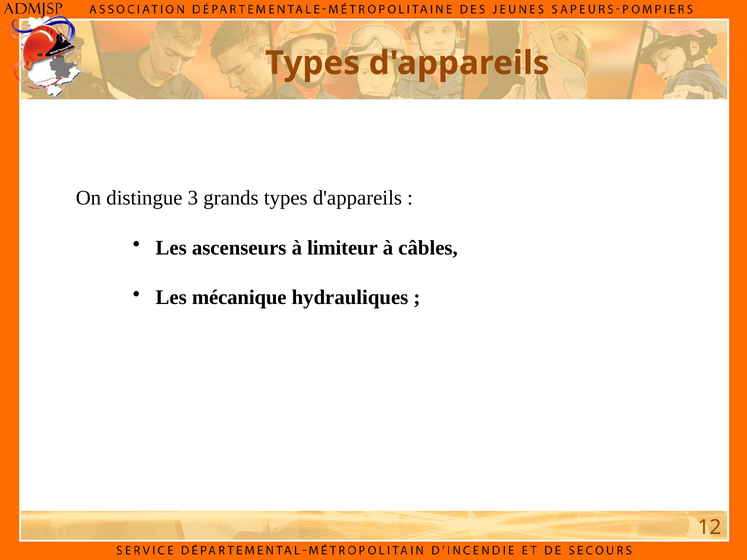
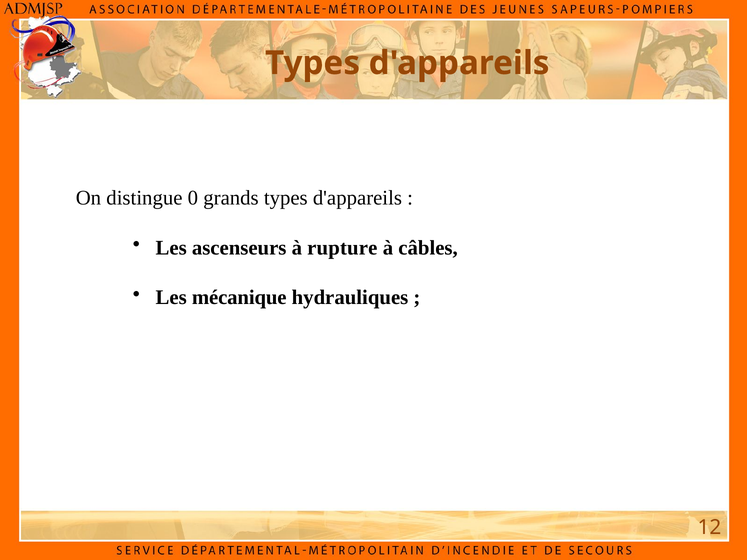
3: 3 -> 0 (193, 198)
limiteur: limiteur -> rupture (342, 248)
